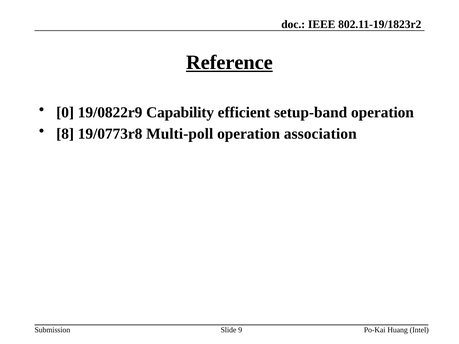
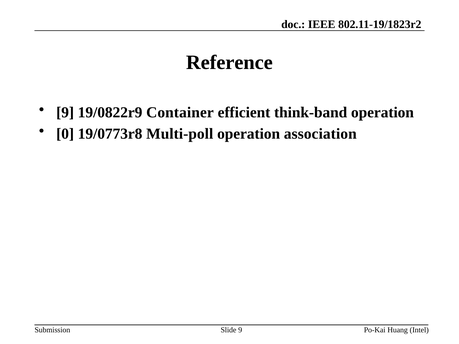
Reference underline: present -> none (229, 63)
0: 0 -> 9 (65, 112)
Capability: Capability -> Container (180, 112)
setup-band: setup-band -> think-band (311, 112)
8: 8 -> 0 (65, 134)
